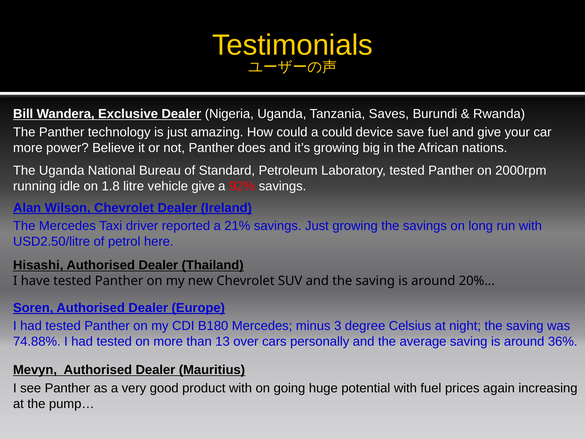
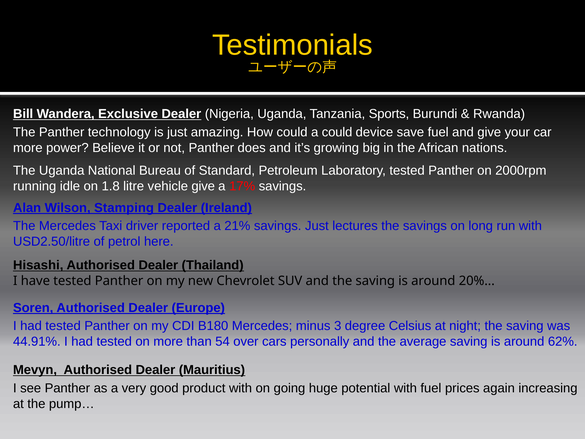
Saves: Saves -> Sports (389, 114)
92%: 92% -> 17% (242, 186)
Wilson Chevrolet: Chevrolet -> Stamping (124, 208)
Just growing: growing -> lectures (355, 226)
74.88%: 74.88% -> 44.91% (37, 341)
13: 13 -> 54 (223, 341)
36%: 36% -> 62% (563, 341)
